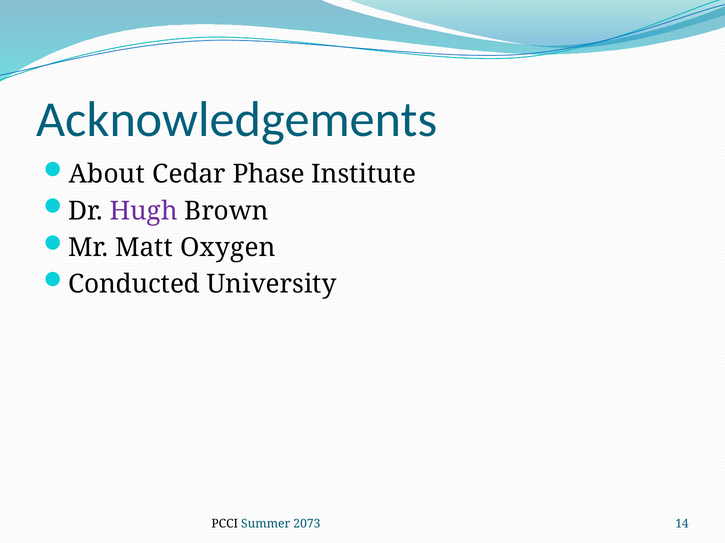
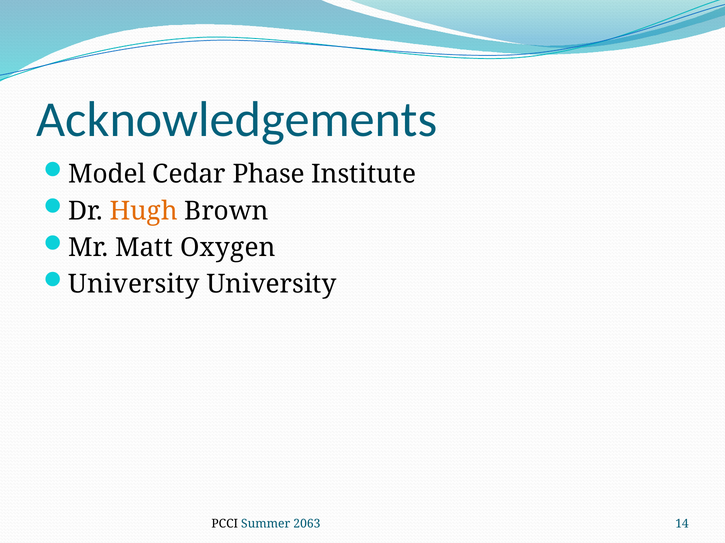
About: About -> Model (107, 175)
Hugh colour: purple -> orange (144, 211)
Conducted: Conducted -> University (134, 284)
2073: 2073 -> 2063 (307, 525)
